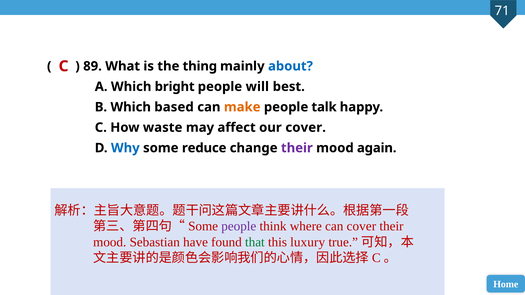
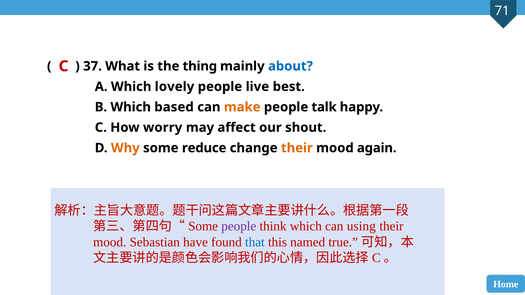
89: 89 -> 37 (93, 66)
bright: bright -> lovely (175, 87)
will: will -> live (257, 87)
waste: waste -> worry (163, 128)
our cover: cover -> shout (306, 128)
Why colour: blue -> orange (125, 148)
their colour: purple -> orange (297, 148)
think where: where -> which (306, 227)
can cover: cover -> using (361, 227)
that colour: green -> blue (255, 242)
luxury: luxury -> named (308, 242)
